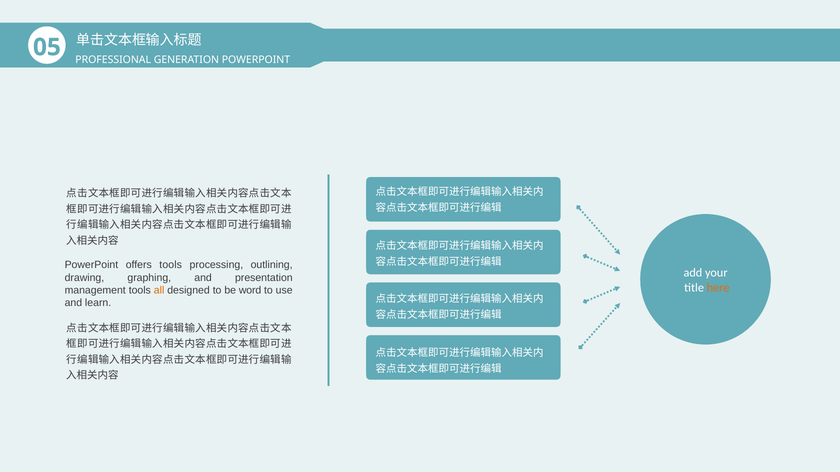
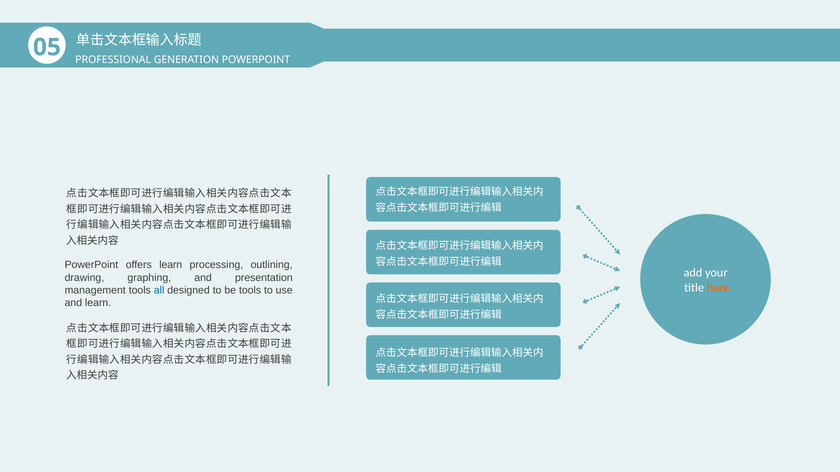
offers tools: tools -> learn (171, 265)
all colour: orange -> blue (159, 290)
be word: word -> tools (250, 290)
